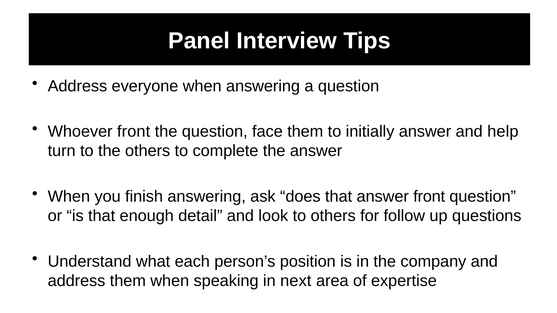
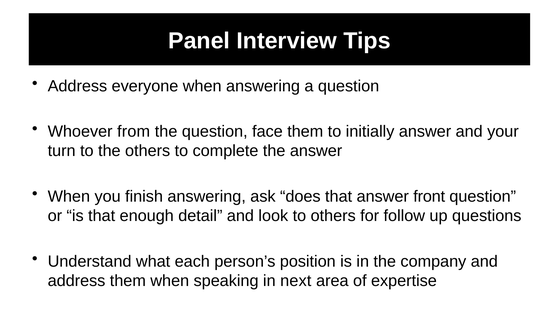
Whoever front: front -> from (134, 132)
help: help -> your (503, 132)
